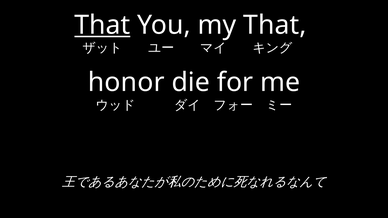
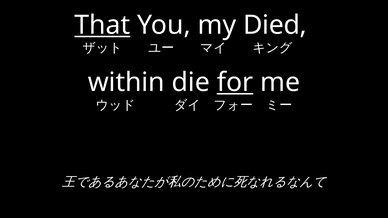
my That: That -> Died (275, 25)
honor: honor -> within (126, 82)
for underline: none -> present (235, 82)
